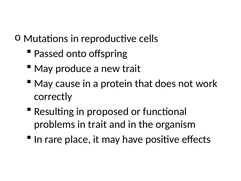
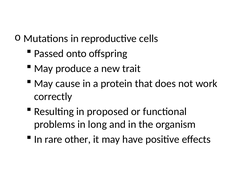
in trait: trait -> long (97, 124)
place: place -> other (78, 139)
